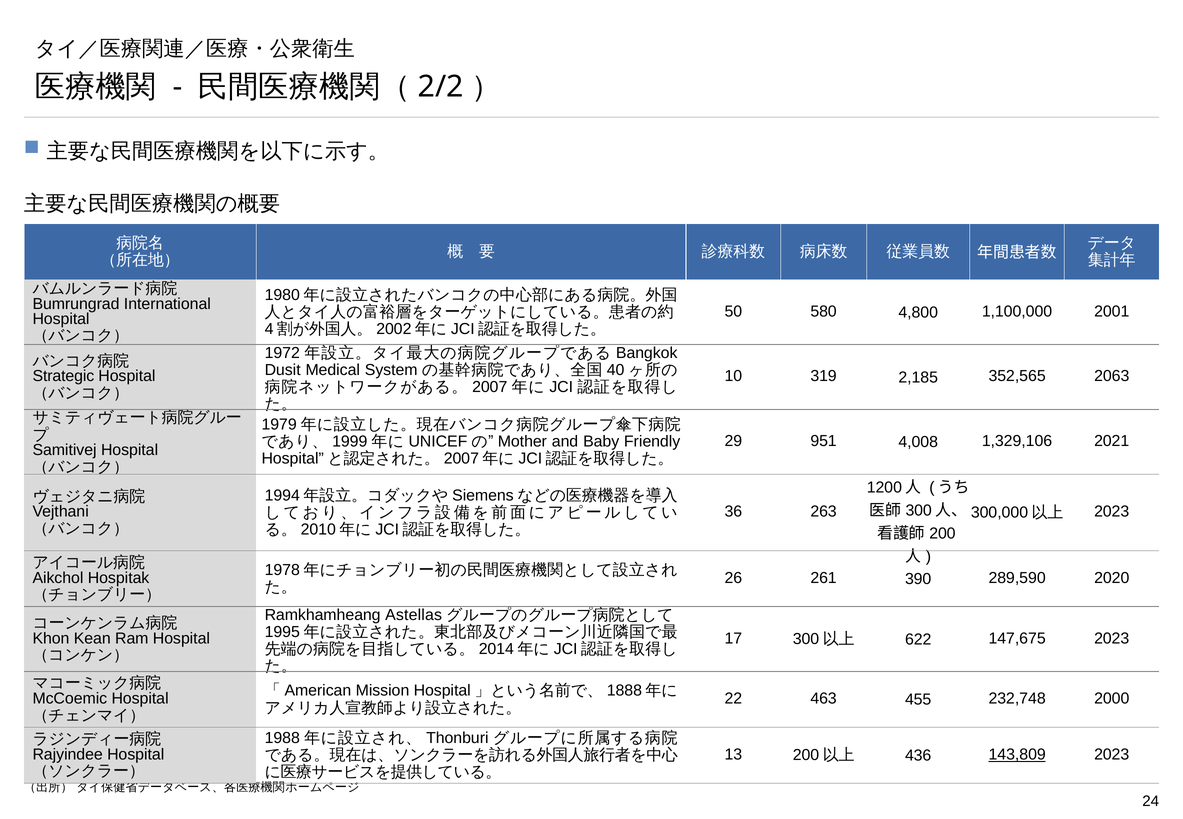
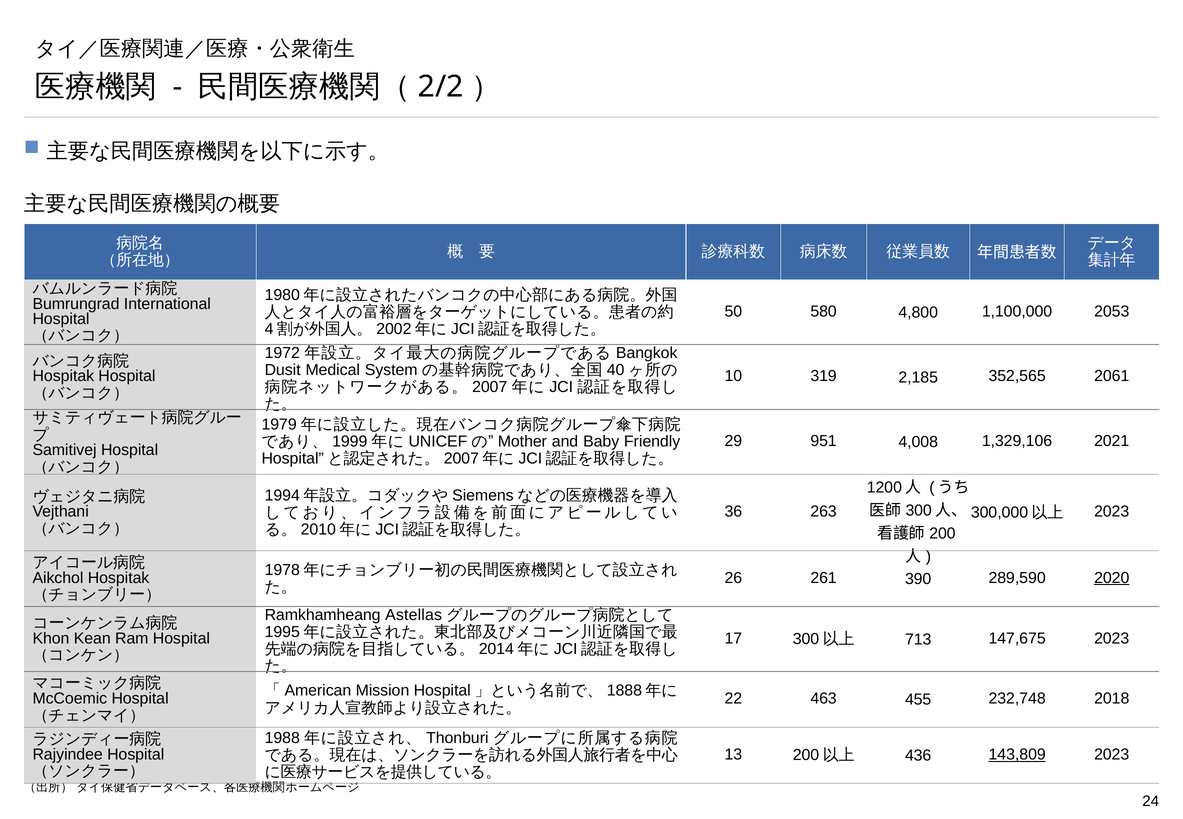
2001: 2001 -> 2053 (1112, 311)
Strategic: Strategic -> Hospitak (63, 376)
2063: 2063 -> 2061 (1112, 376)
2020 underline: none -> present (1112, 578)
622: 622 -> 713 (918, 639)
2000: 2000 -> 2018 (1112, 699)
